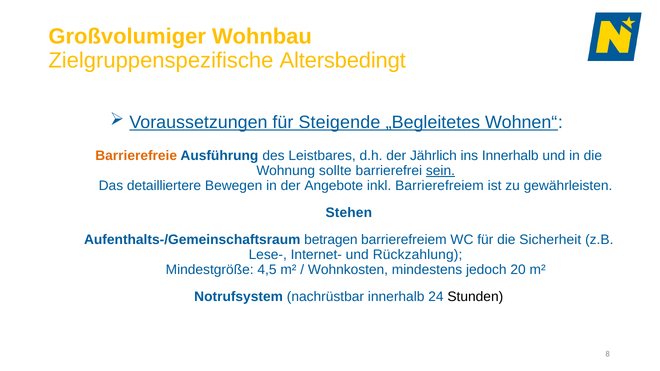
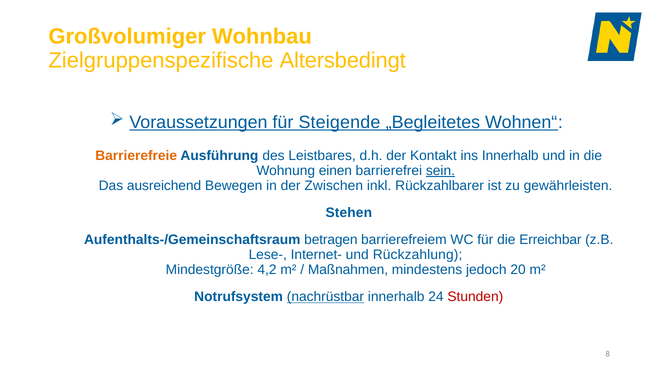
Jährlich: Jährlich -> Kontakt (433, 156)
sollte: sollte -> einen (335, 171)
detailliertere: detailliertere -> ausreichend (164, 186)
Angebote: Angebote -> Zwischen (334, 186)
inkl Barrierefreiem: Barrierefreiem -> Rückzahlbarer (440, 186)
Sicherheit: Sicherheit -> Erreichbar (550, 240)
4,5: 4,5 -> 4,2 (267, 270)
Wohnkosten: Wohnkosten -> Maßnahmen (348, 270)
nachrüstbar underline: none -> present (325, 297)
Stunden colour: black -> red (475, 297)
